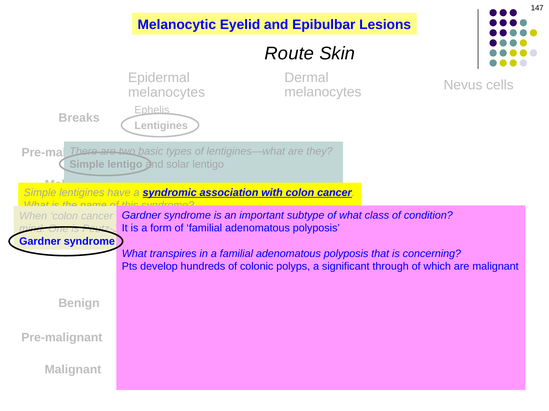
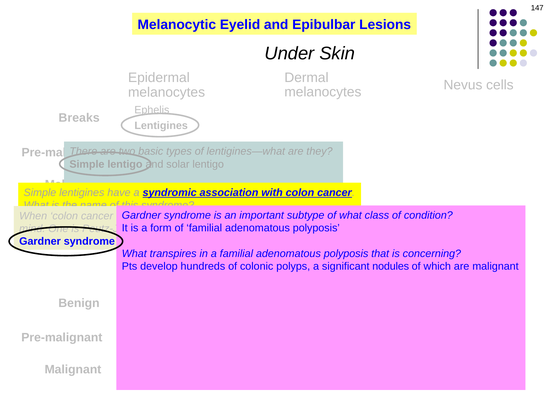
Route: Route -> Under (289, 54)
through: through -> nodules (391, 267)
